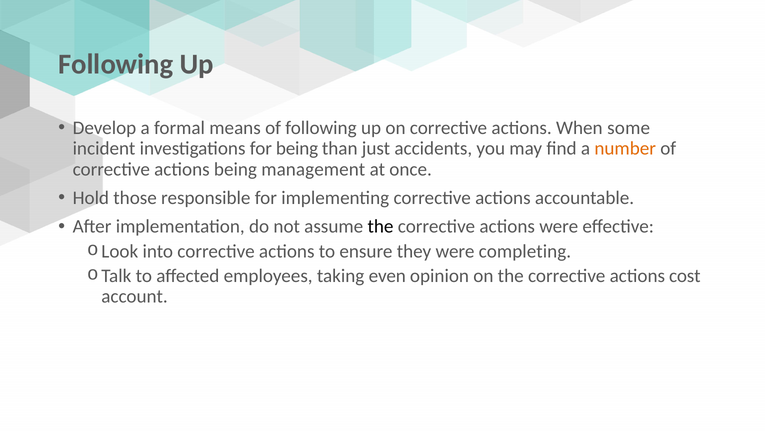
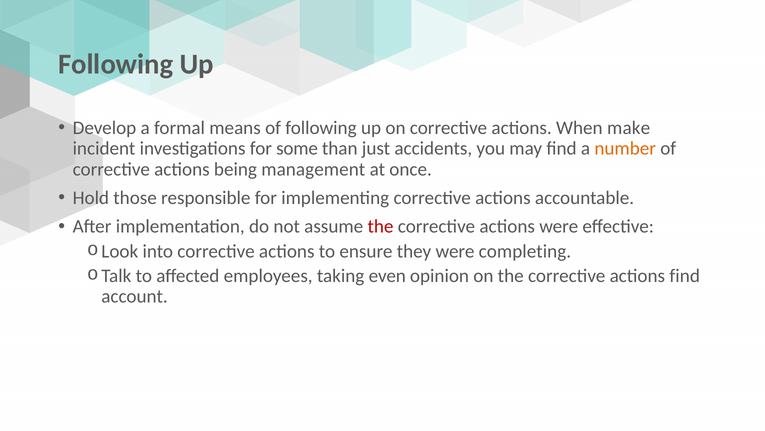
some: some -> make (629, 128)
for being: being -> some (297, 148)
the colour: black -> red (380, 226)
actions cost: cost -> find (685, 275)
